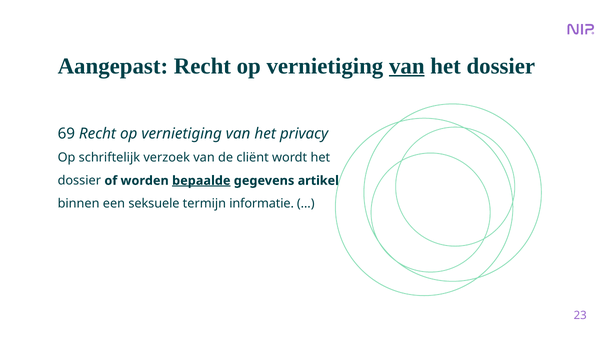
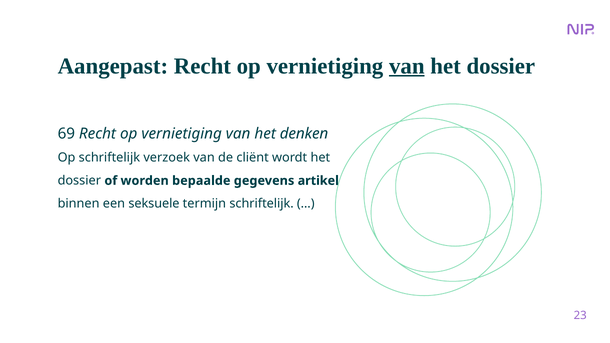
privacy: privacy -> denken (304, 134)
bepaalde underline: present -> none (201, 181)
termijn informatie: informatie -> schriftelijk (262, 204)
